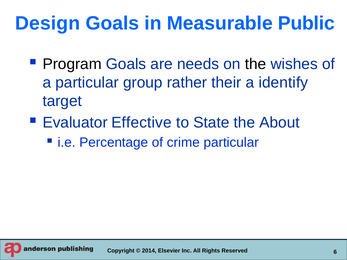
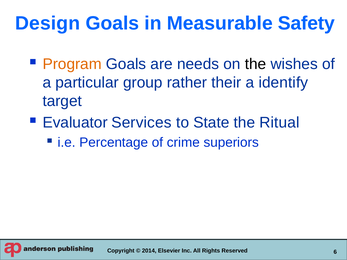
Public: Public -> Safety (306, 23)
Program colour: black -> orange (72, 64)
Effective: Effective -> Services (141, 123)
About: About -> Ritual (279, 123)
crime particular: particular -> superiors (231, 143)
